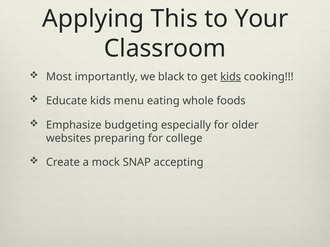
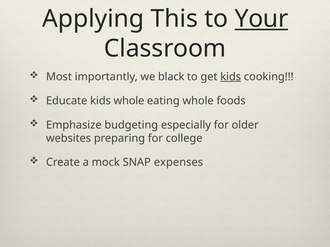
Your underline: none -> present (261, 19)
kids menu: menu -> whole (129, 101)
accepting: accepting -> expenses (178, 163)
